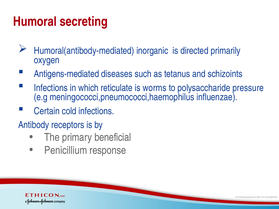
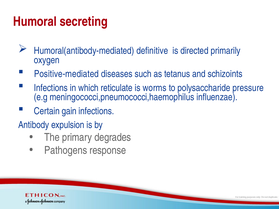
inorganic: inorganic -> definitive (152, 51)
Antigens-mediated: Antigens-mediated -> Positive-mediated (66, 74)
cold: cold -> gain (69, 111)
receptors: receptors -> expulsion (68, 125)
beneficial: beneficial -> degrades (113, 138)
Penicillium: Penicillium -> Pathogens (66, 150)
